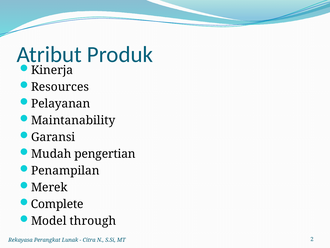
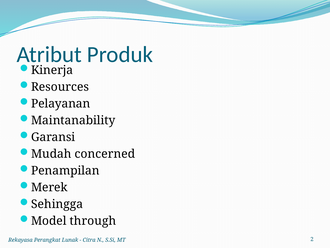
pengertian: pengertian -> concerned (105, 154)
Complete: Complete -> Sehingga (57, 204)
